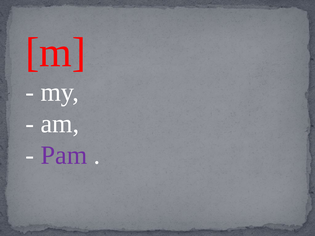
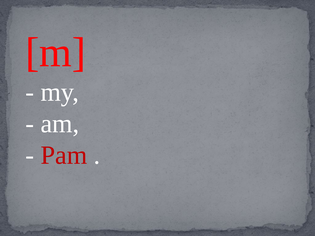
Pam colour: purple -> red (64, 155)
